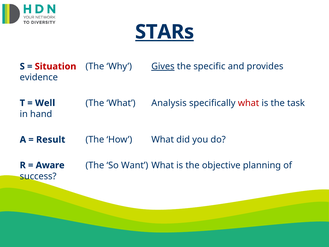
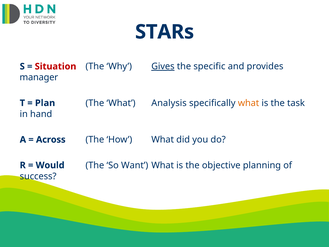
STARs underline: present -> none (165, 32)
evidence: evidence -> manager (39, 77)
Well: Well -> Plan (45, 103)
what colour: red -> orange (249, 103)
Result: Result -> Across (51, 140)
Aware: Aware -> Would (50, 165)
